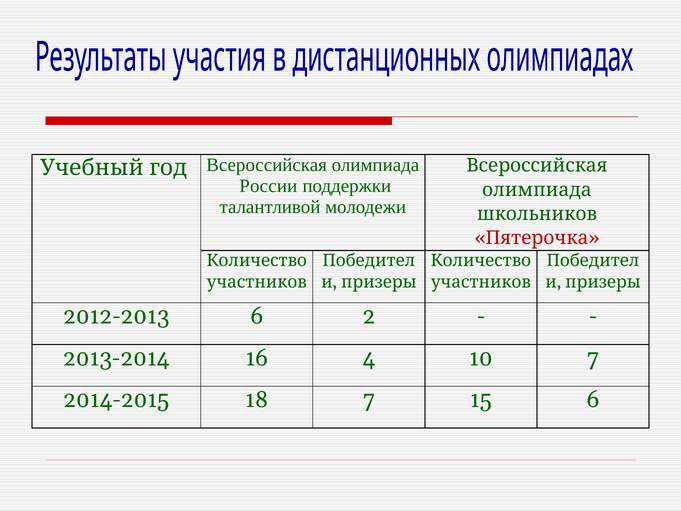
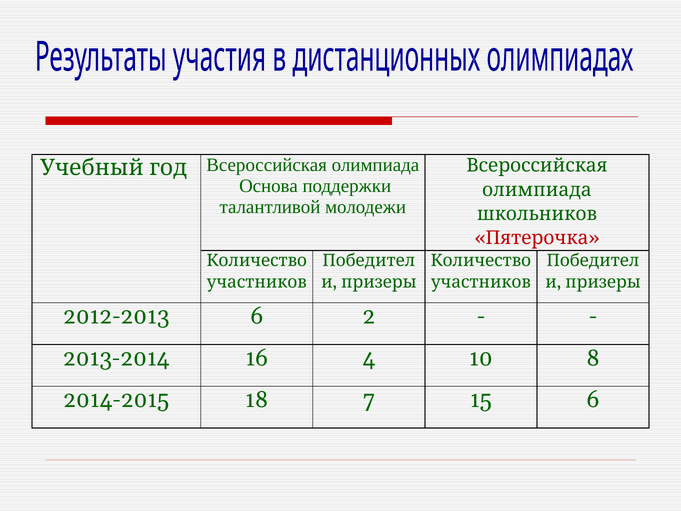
России: России -> Основа (268, 186)
10 7: 7 -> 8 (593, 358)
